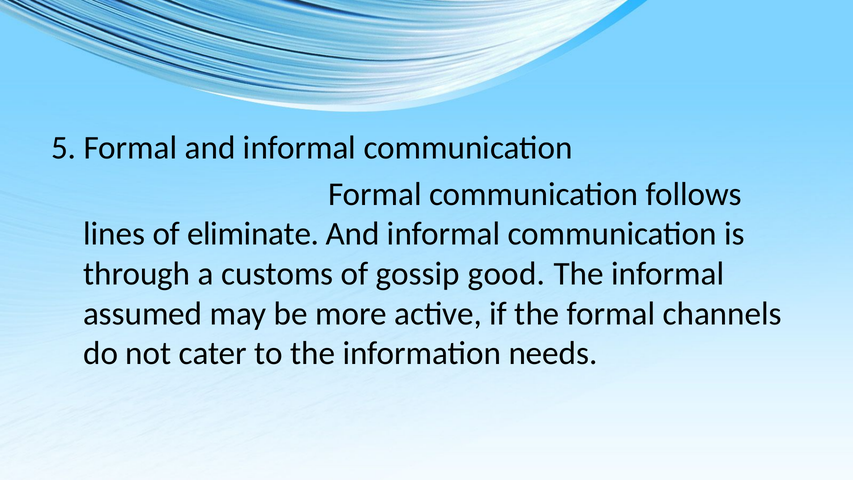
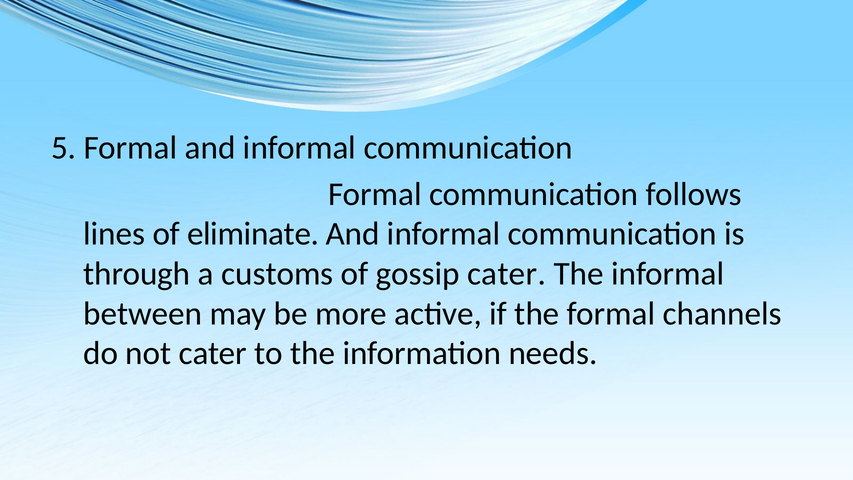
gossip good: good -> cater (507, 274)
assumed: assumed -> between (143, 314)
